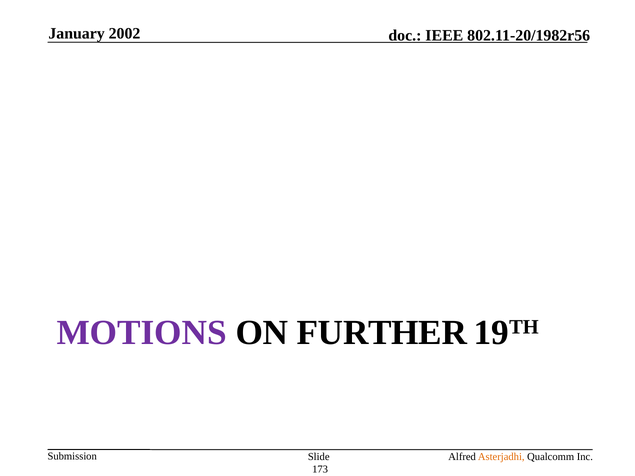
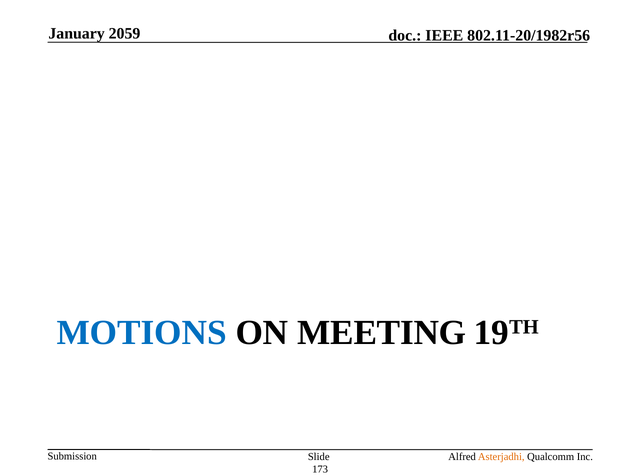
2002: 2002 -> 2059 (125, 34)
MOTIONS colour: purple -> blue (142, 333)
FURTHER: FURTHER -> MEETING (382, 333)
